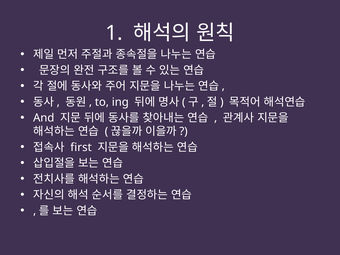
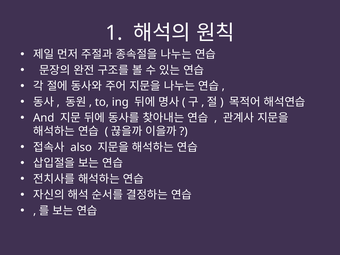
first: first -> also (81, 147)
